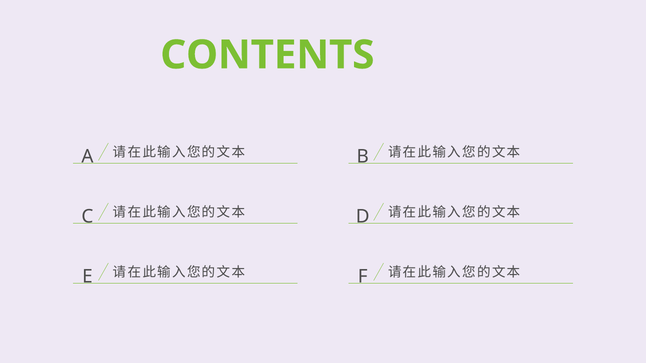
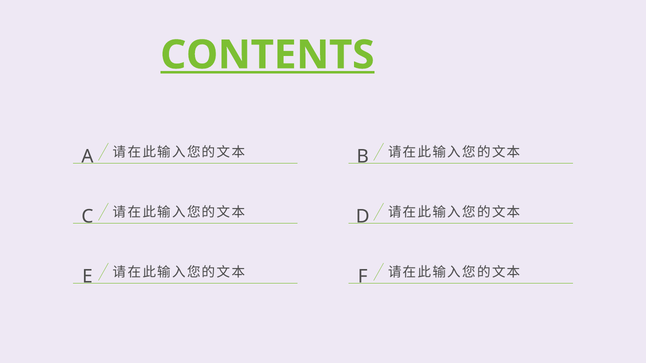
CONTENTS underline: none -> present (267, 55)
